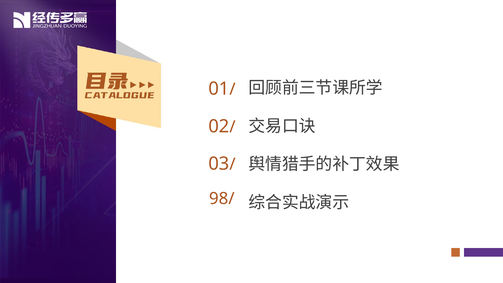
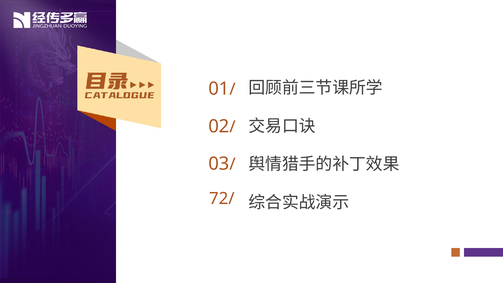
98/: 98/ -> 72/ (222, 199)
